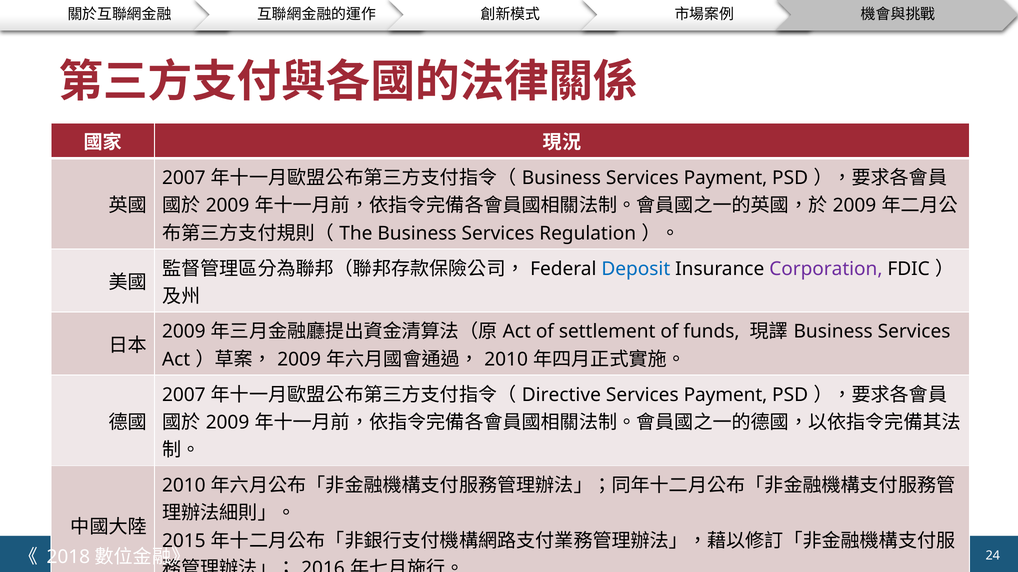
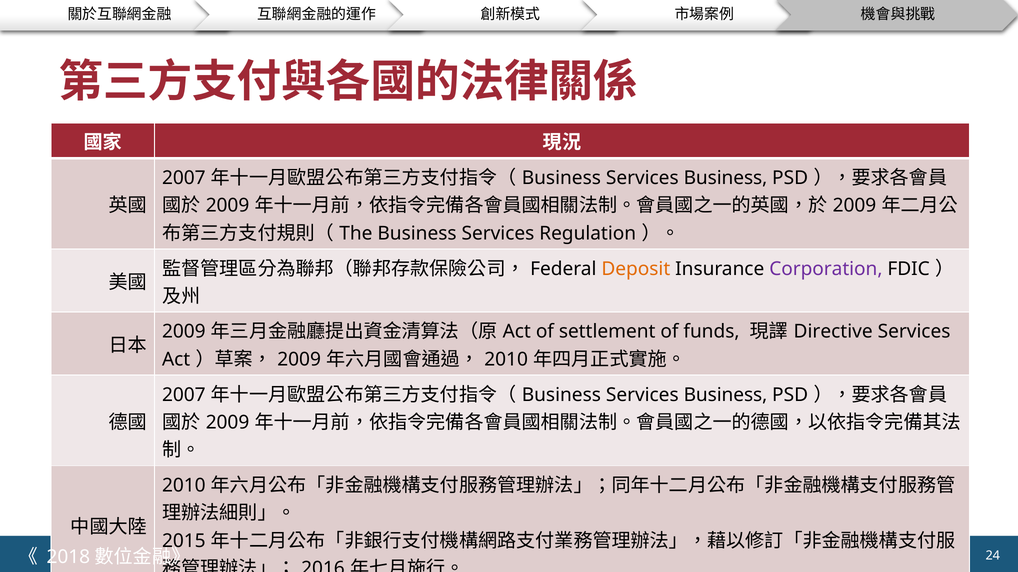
Payment: Payment -> Business (725, 178)
Deposit colour: blue -> orange (636, 269)
Business: Business -> Directive (833, 332)
Directive: Directive -> Business (561, 395)
Payment: Payment -> Business (725, 395)
